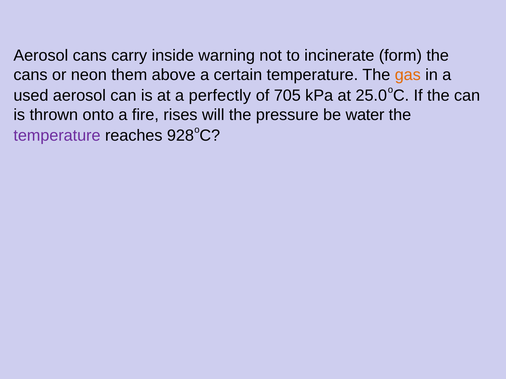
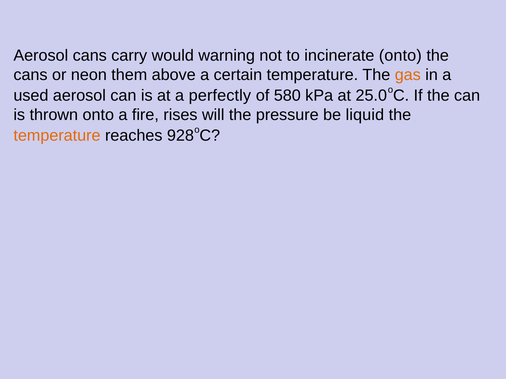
inside: inside -> would (173, 56)
incinerate form: form -> onto (400, 56)
705: 705 -> 580 (287, 96)
water: water -> liquid (365, 115)
temperature colour: purple -> orange (57, 136)
